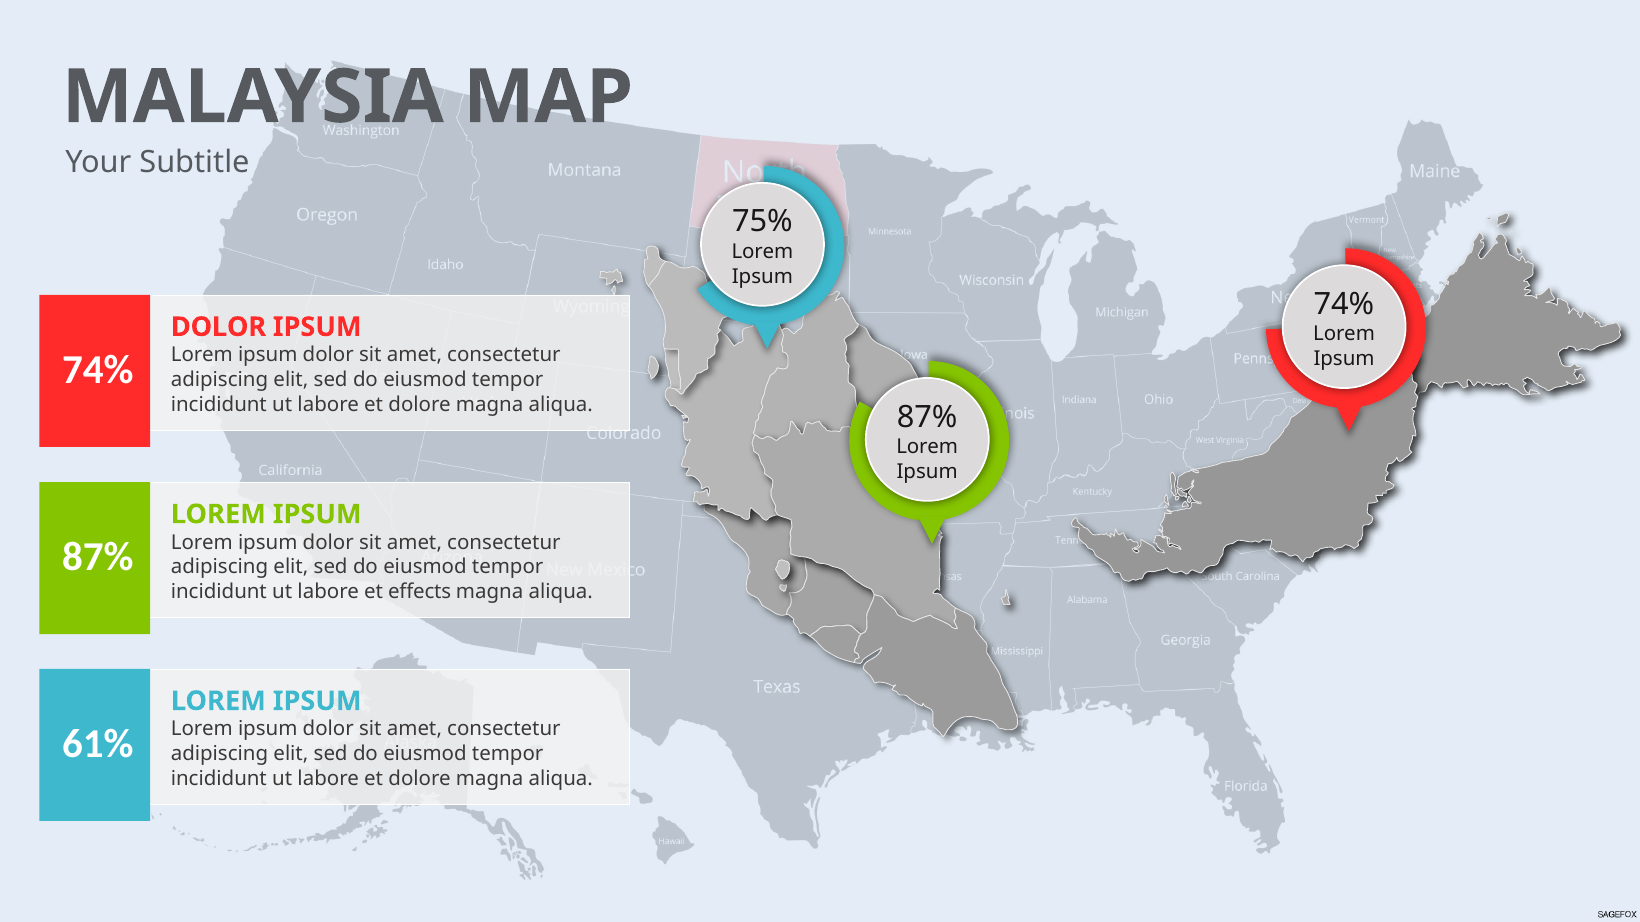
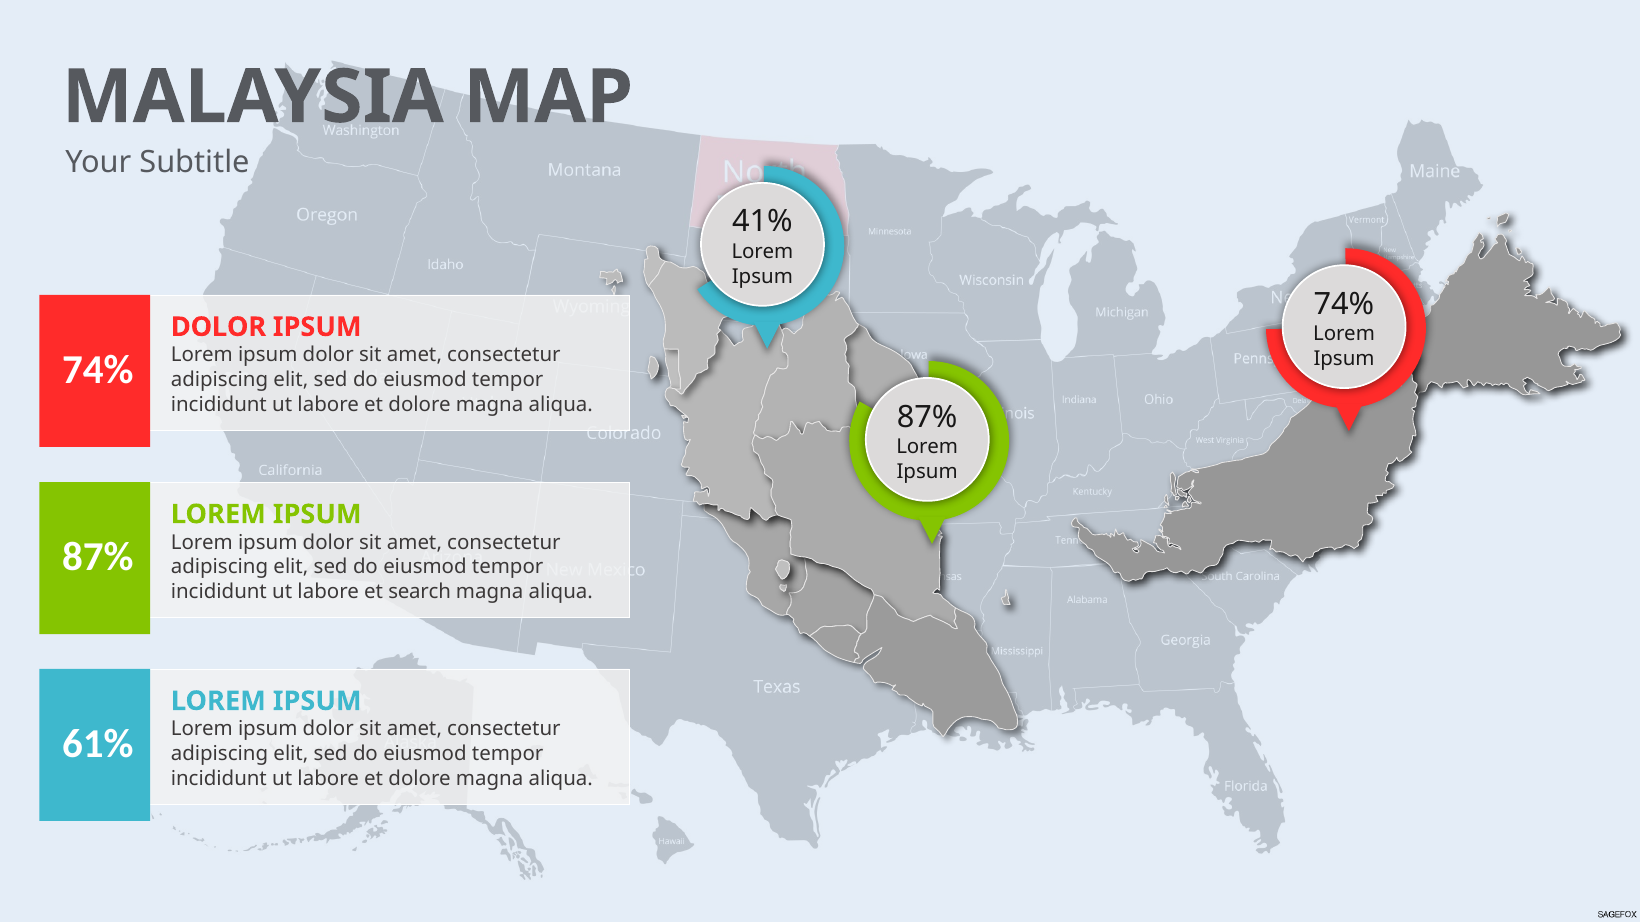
75%: 75% -> 41% (762, 222)
effects: effects -> search (420, 592)
